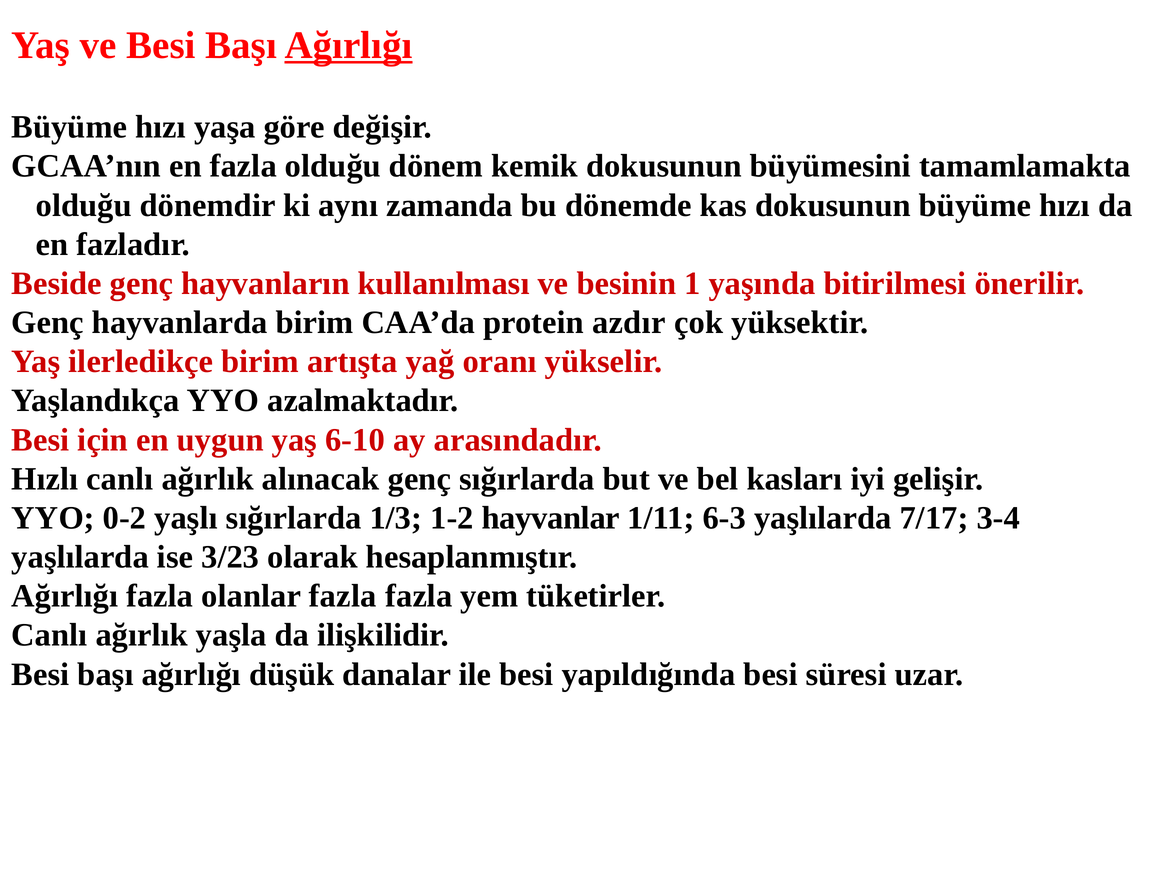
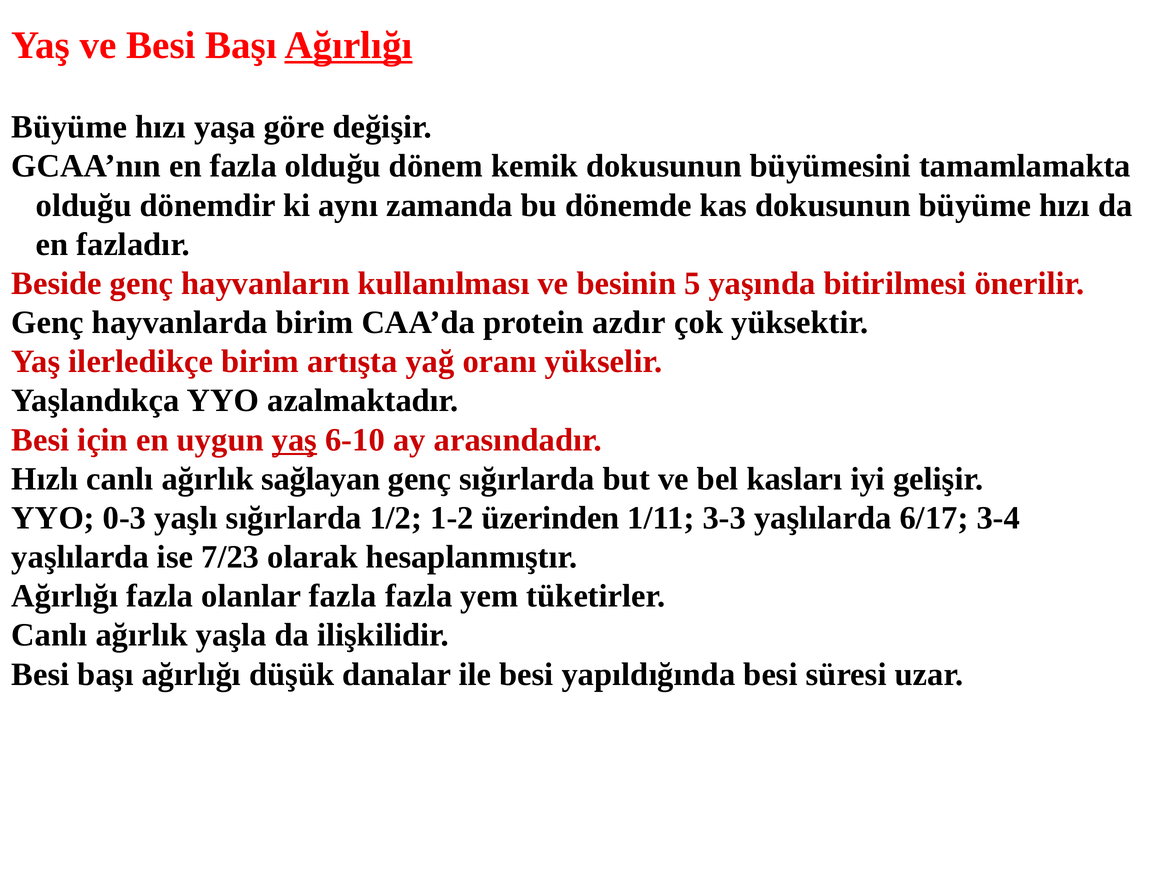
1: 1 -> 5 (692, 283)
yaş underline: none -> present (295, 439)
alınacak: alınacak -> sağlayan (321, 478)
0-2: 0-2 -> 0-3 (124, 518)
1/3: 1/3 -> 1/2 (396, 518)
hayvanlar: hayvanlar -> üzerinden (551, 518)
6-3: 6-3 -> 3-3 (724, 518)
7/17: 7/17 -> 6/17 (934, 518)
3/23: 3/23 -> 7/23 (230, 557)
